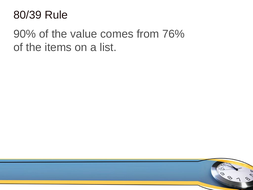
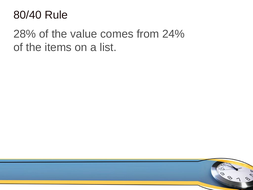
80/39: 80/39 -> 80/40 (28, 15)
90%: 90% -> 28% (25, 34)
76%: 76% -> 24% (174, 34)
